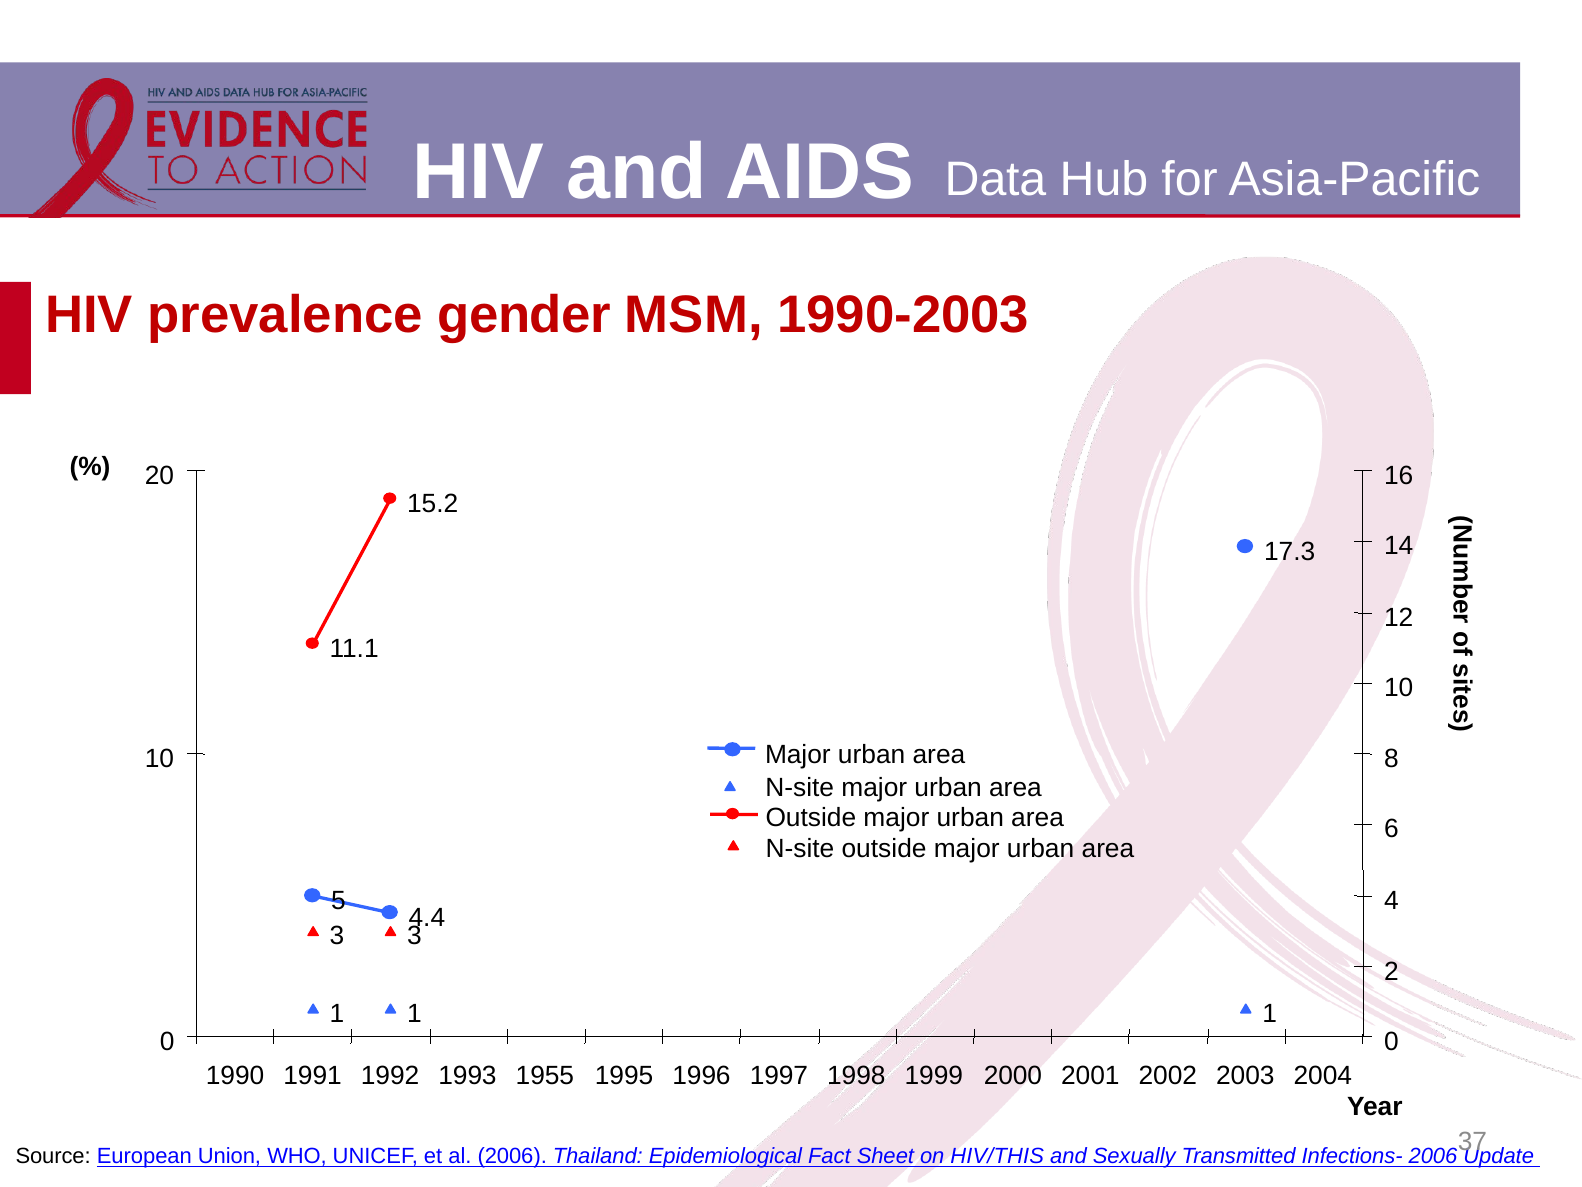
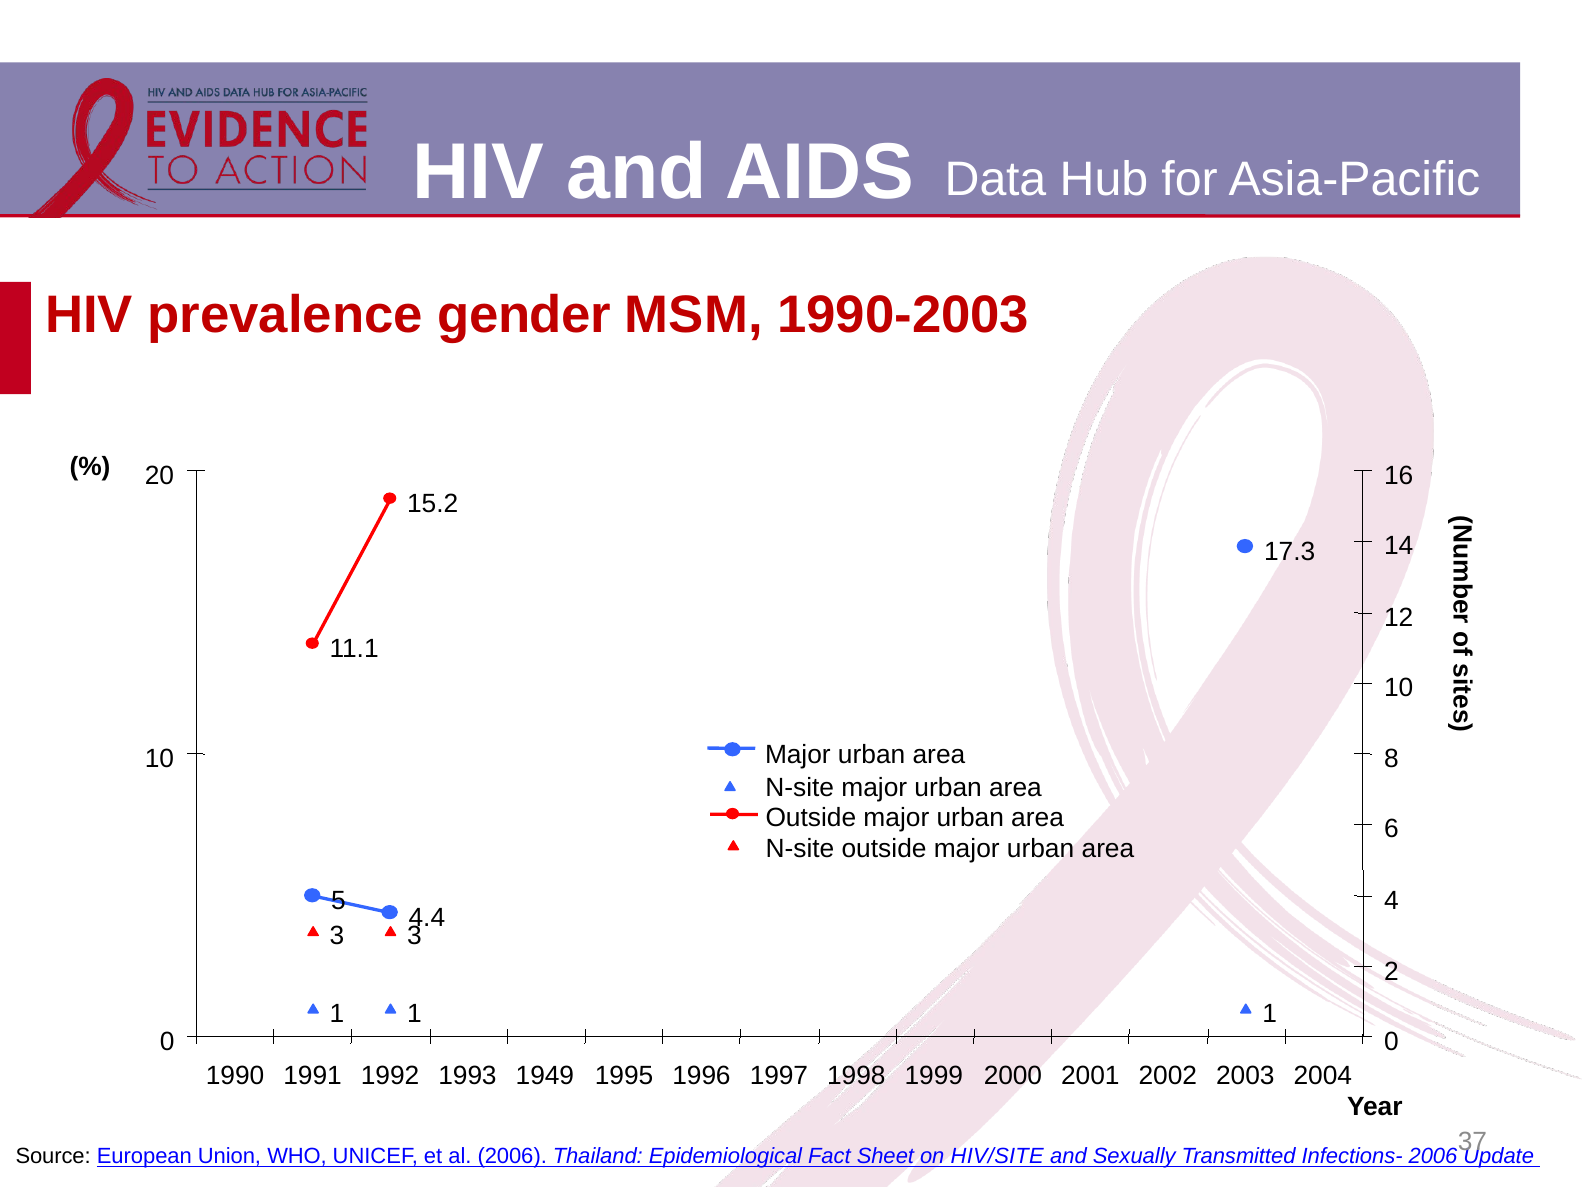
1955: 1955 -> 1949 (545, 1075)
HIV/THIS: HIV/THIS -> HIV/SITE (997, 1156)
